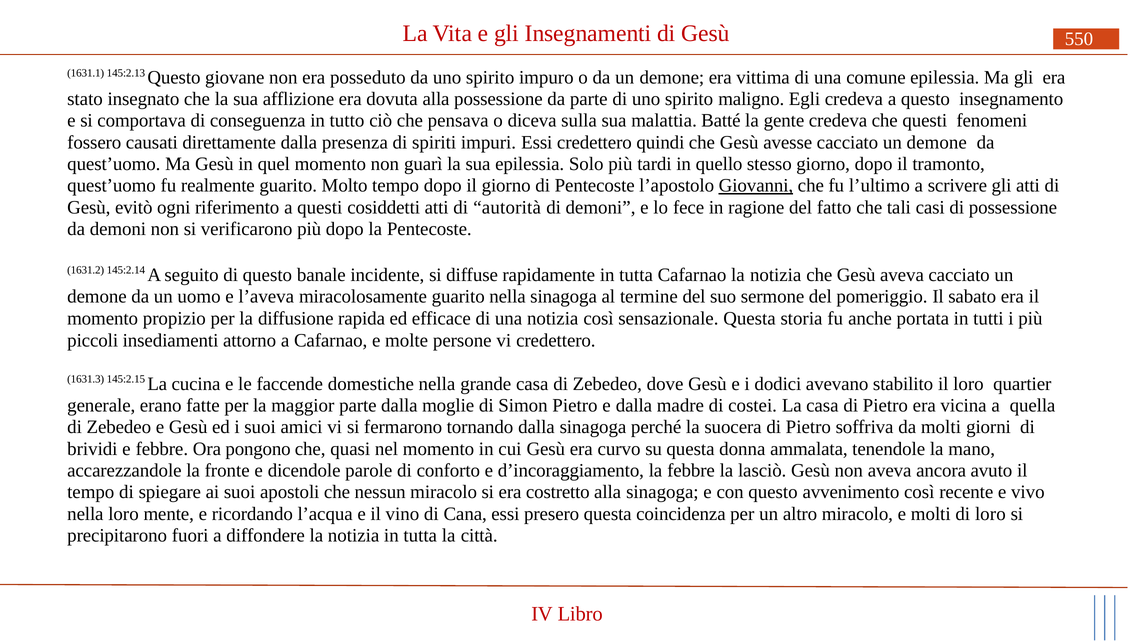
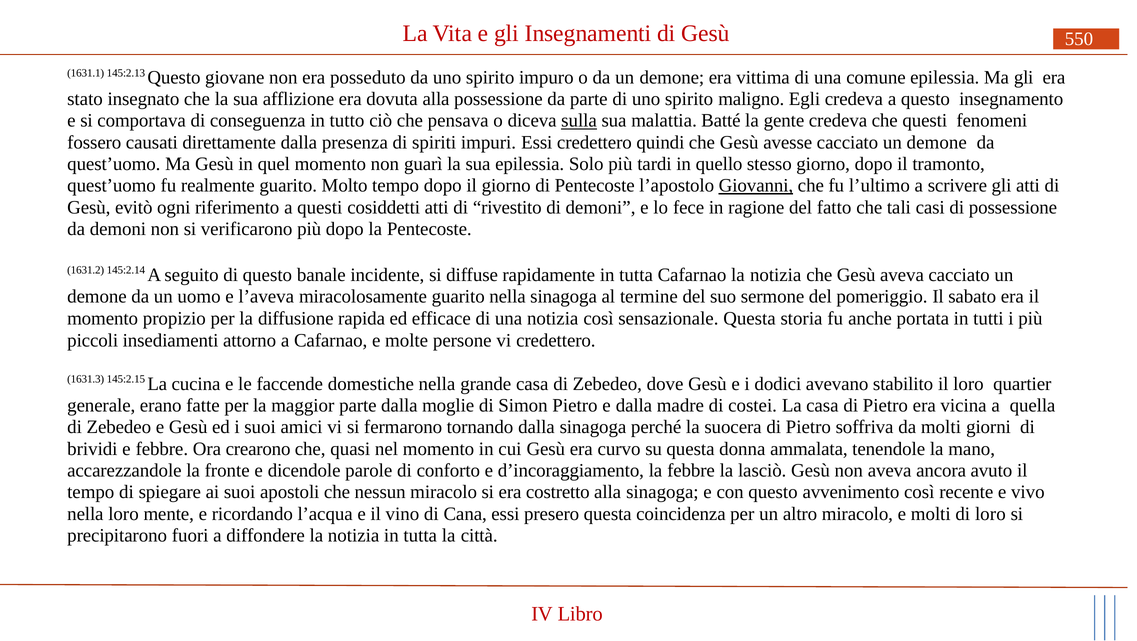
sulla underline: none -> present (579, 121)
autorità: autorità -> rivestito (507, 207)
pongono: pongono -> crearono (258, 448)
